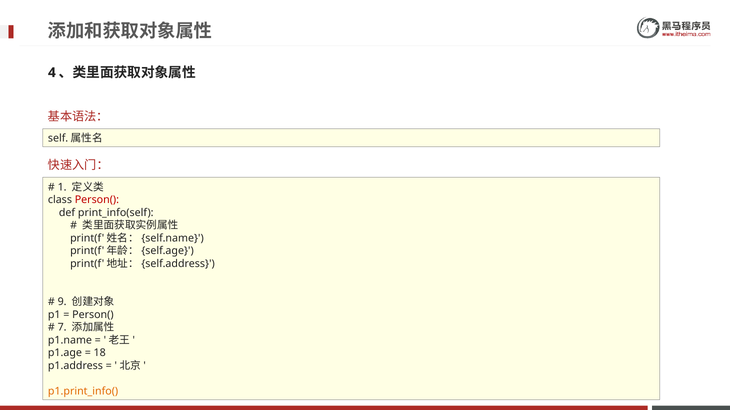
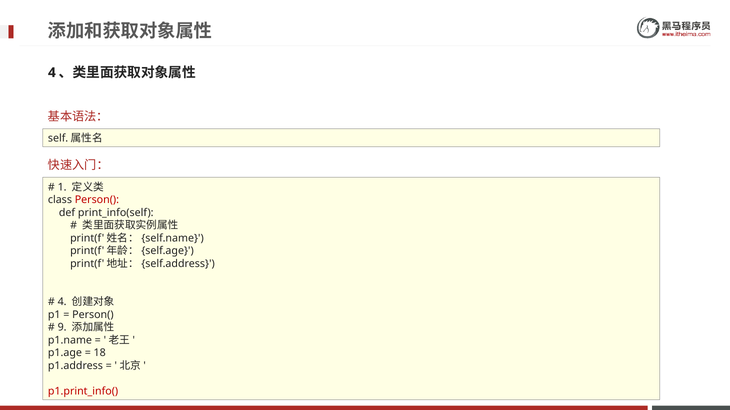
9: 9 -> 4 (62, 302)
7: 7 -> 9 (62, 328)
p1.print_info( colour: orange -> red (83, 392)
